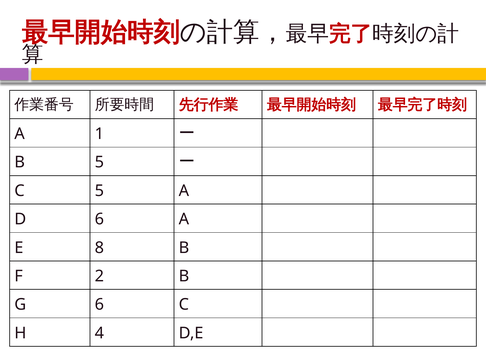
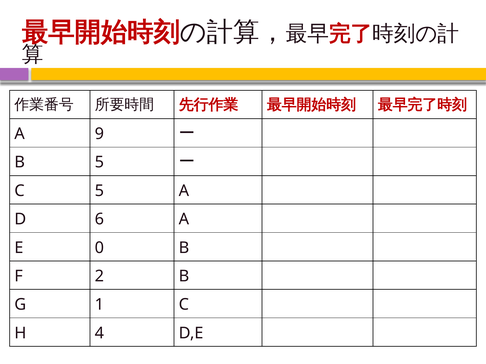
1: 1 -> 9 (99, 134)
8: 8 -> 0 (99, 248)
G 6: 6 -> 1 (99, 305)
